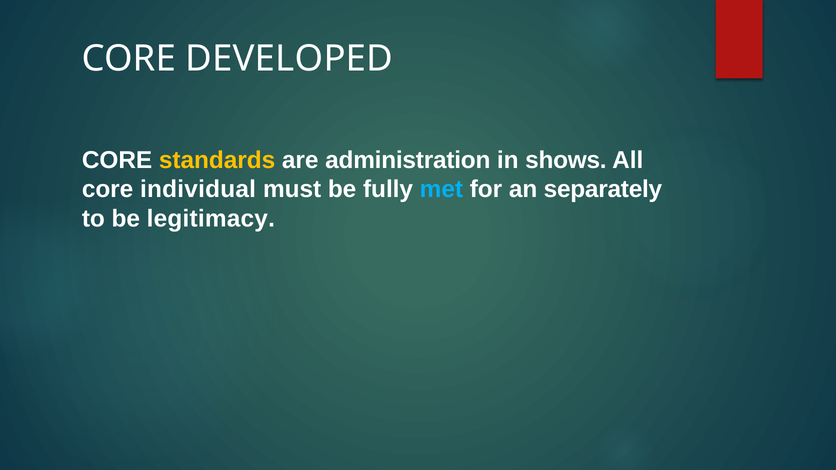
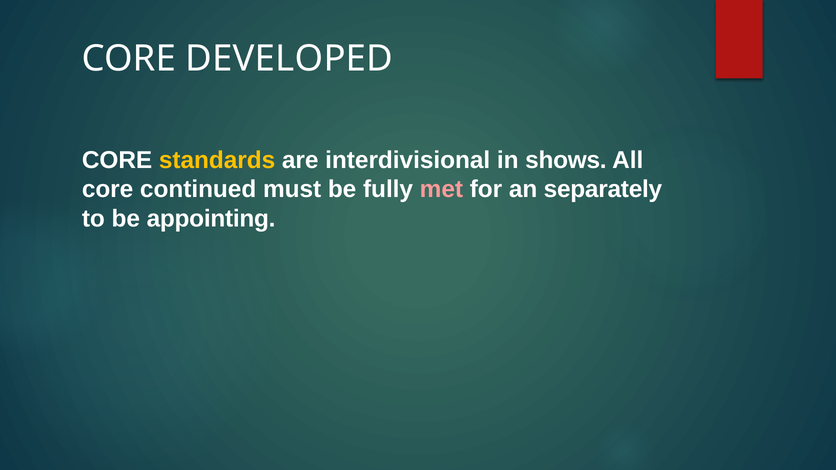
administration: administration -> interdivisional (408, 160)
individual: individual -> continued (198, 189)
met colour: light blue -> pink (441, 189)
legitimacy: legitimacy -> appointing (211, 219)
